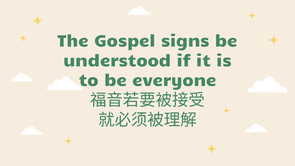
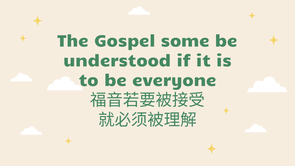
signs: signs -> some (185, 41)
